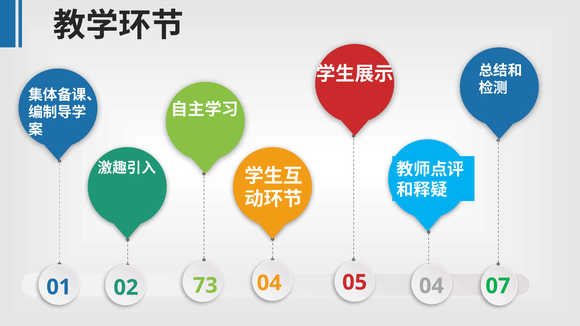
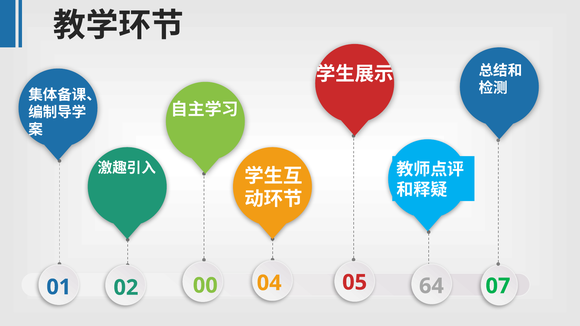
73: 73 -> 00 (205, 286)
05 04: 04 -> 64 (431, 286)
